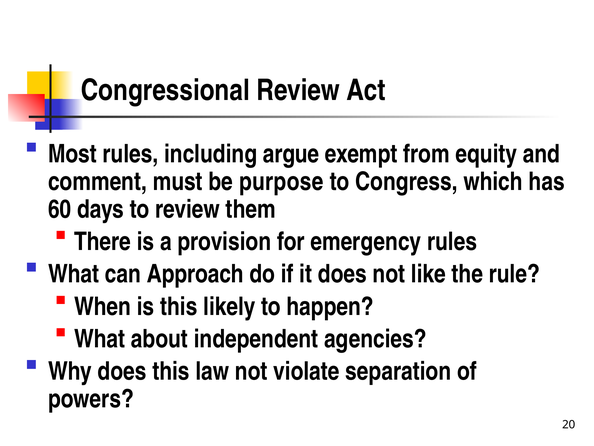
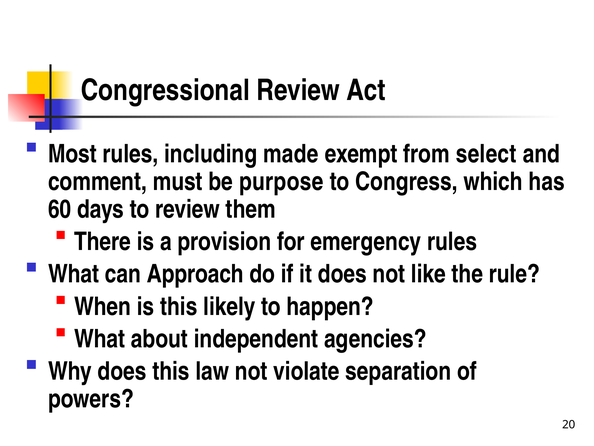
argue: argue -> made (291, 154)
equity: equity -> select (486, 154)
